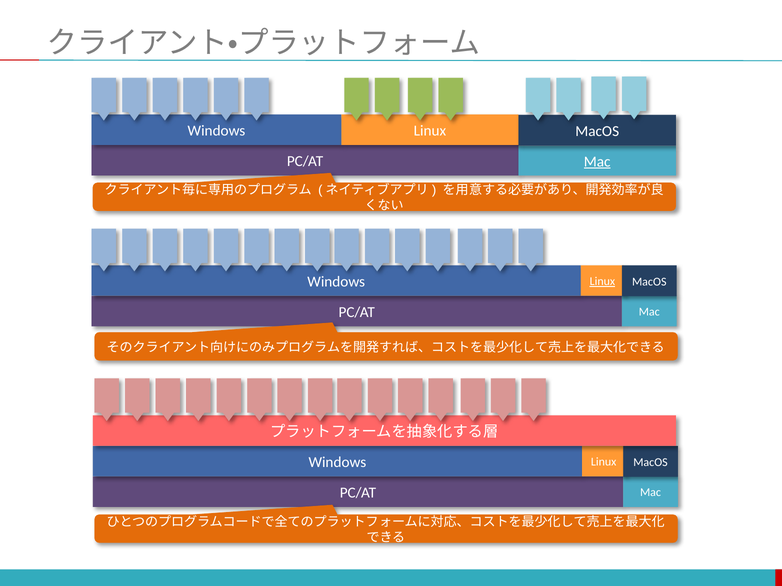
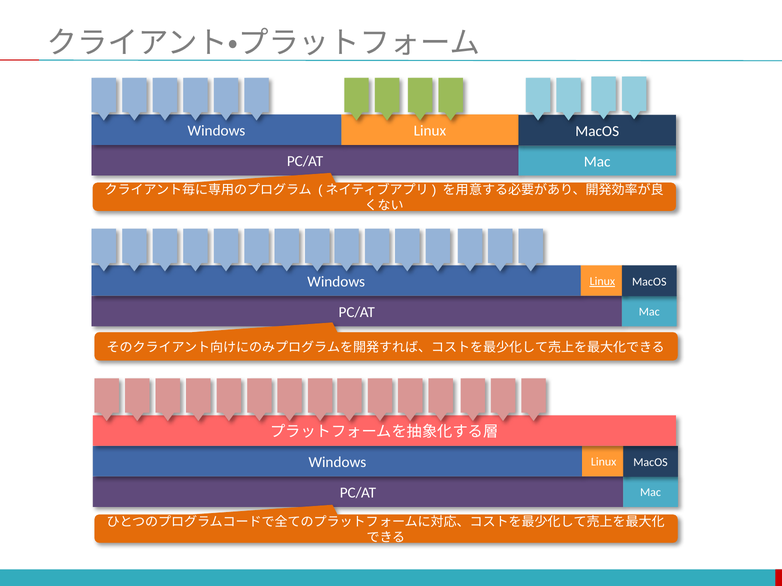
Mac underline: present -> none (597, 162)
